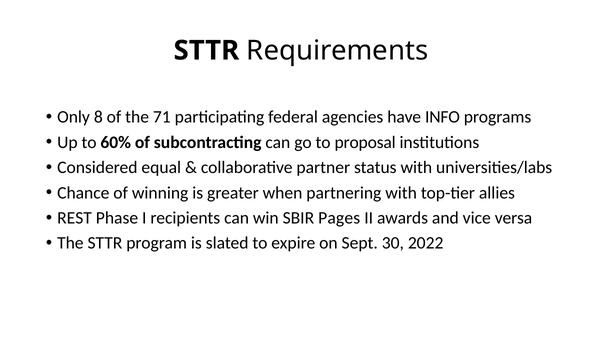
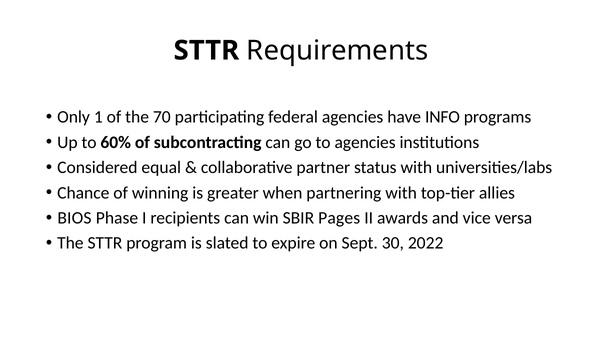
8: 8 -> 1 (98, 117)
71: 71 -> 70 (162, 117)
to proposal: proposal -> agencies (365, 143)
REST: REST -> BIOS (74, 218)
